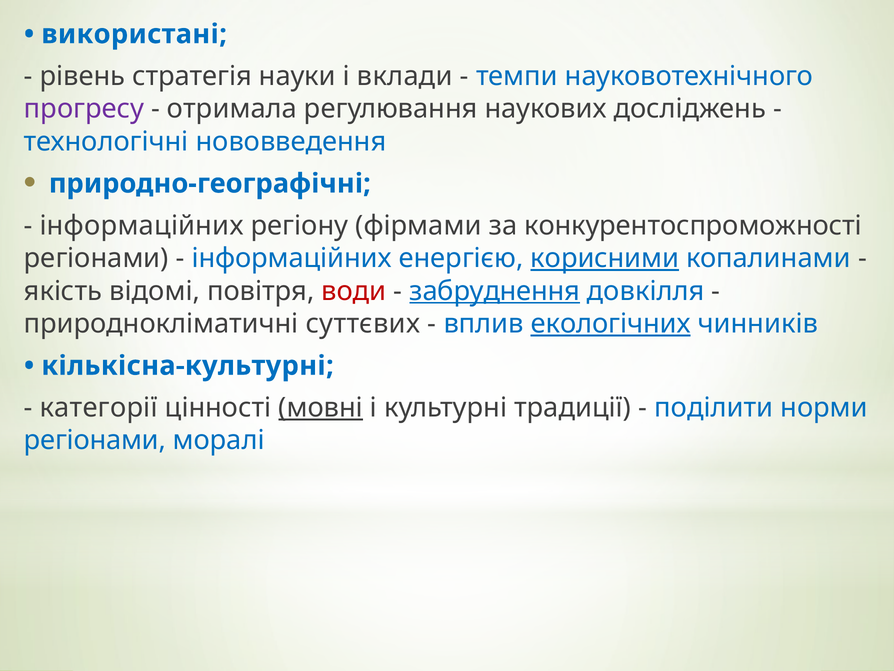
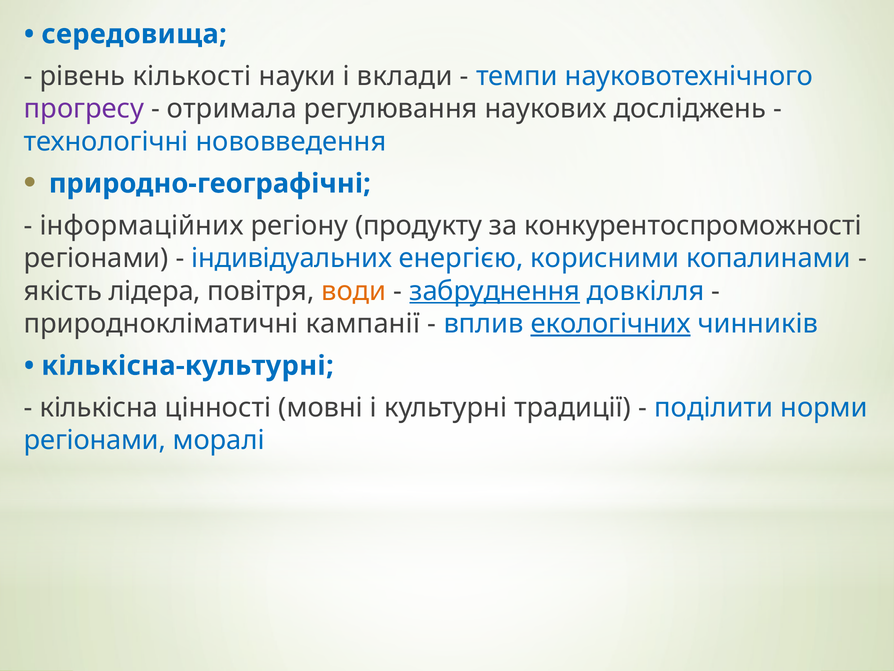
використані: використані -> середовища (134, 34)
стратегія: стратегія -> кількості (192, 76)
фірмами: фірмами -> продукту (419, 225)
інформаційних: інформаційних -> індивідуальних (292, 258)
корисними underline: present -> none (605, 258)
відомі: відомі -> лідера (155, 291)
води colour: red -> orange (354, 291)
суттєвих: суттєвих -> кампанії (363, 324)
категорії: категорії -> кількісна (99, 407)
мовні underline: present -> none (321, 407)
